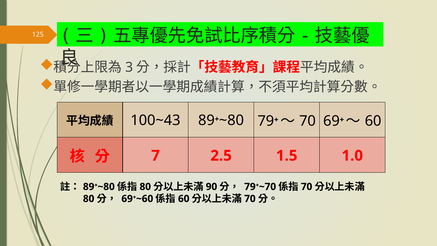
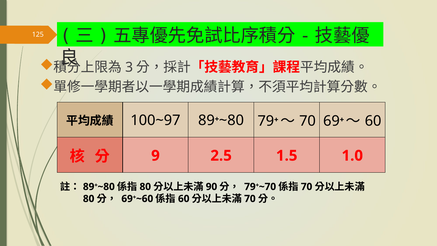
100~43: 100~43 -> 100~97 (155, 120)
7: 7 -> 9 (155, 156)
